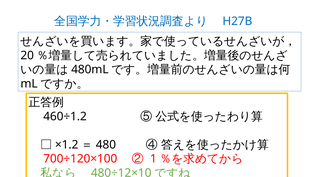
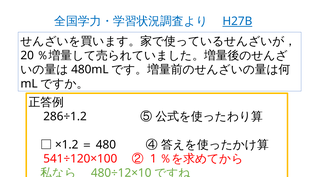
H27B underline: none -> present (237, 21)
460÷1.2: 460÷1.2 -> 286÷1.2 (65, 116)
700÷120×100: 700÷120×100 -> 541÷120×100 (80, 159)
